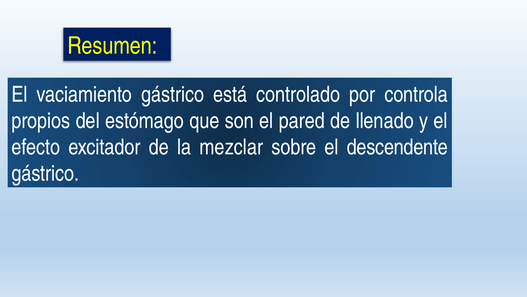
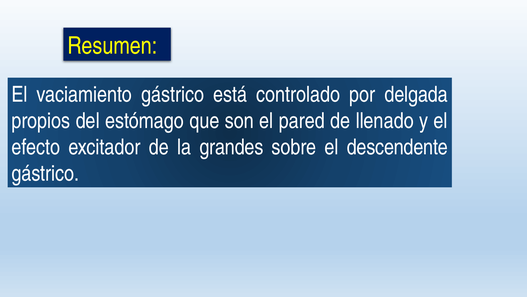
controla: controla -> delgada (416, 94)
mezclar: mezclar -> grandes (231, 147)
